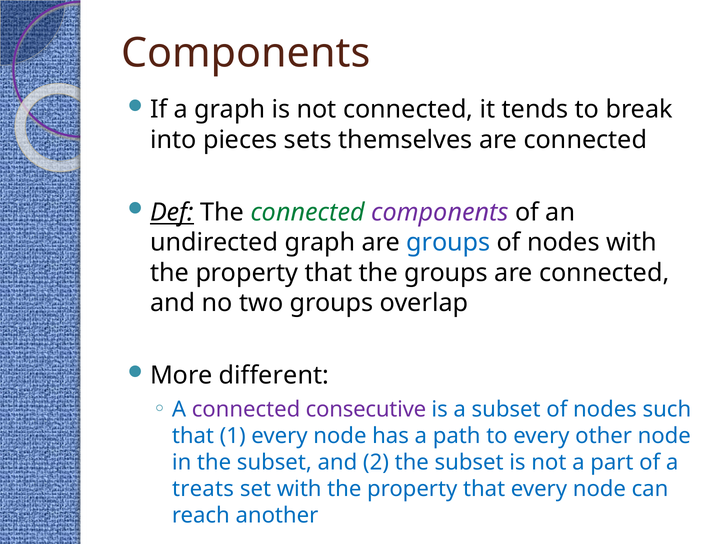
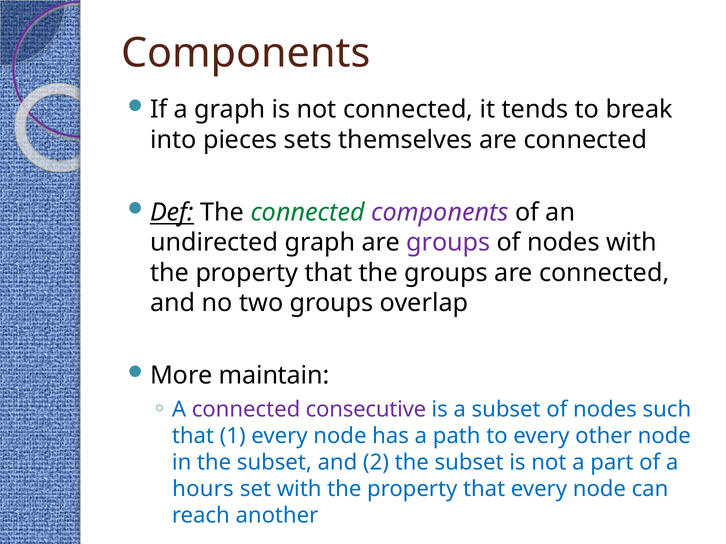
groups colour: blue -> purple (448, 243)
different: different -> maintain (274, 376)
treats: treats -> hours (203, 490)
